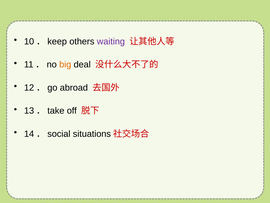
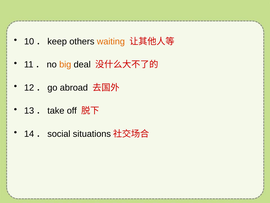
waiting colour: purple -> orange (111, 41)
